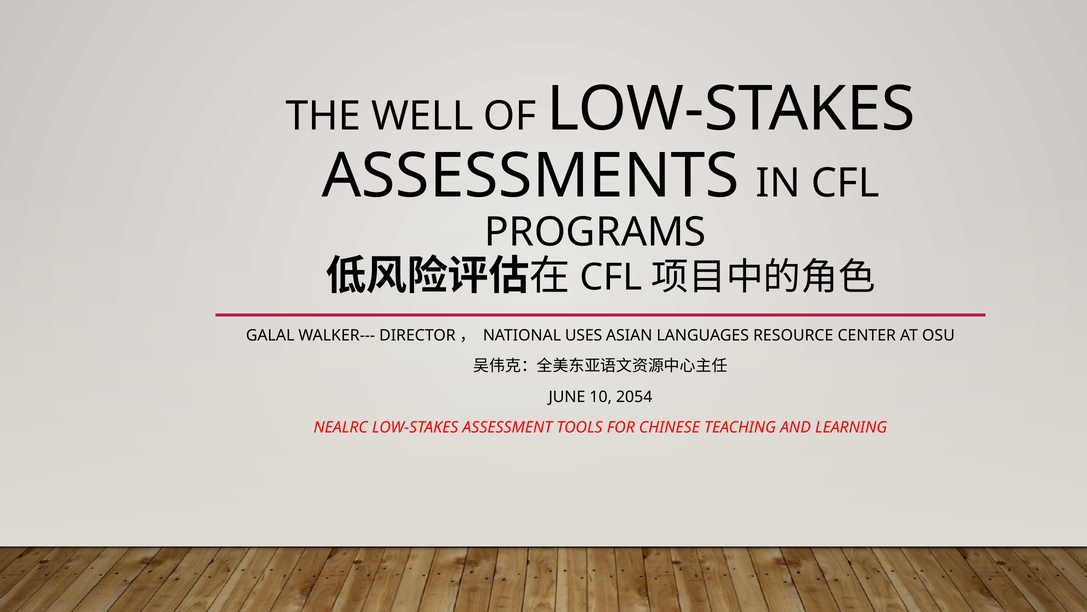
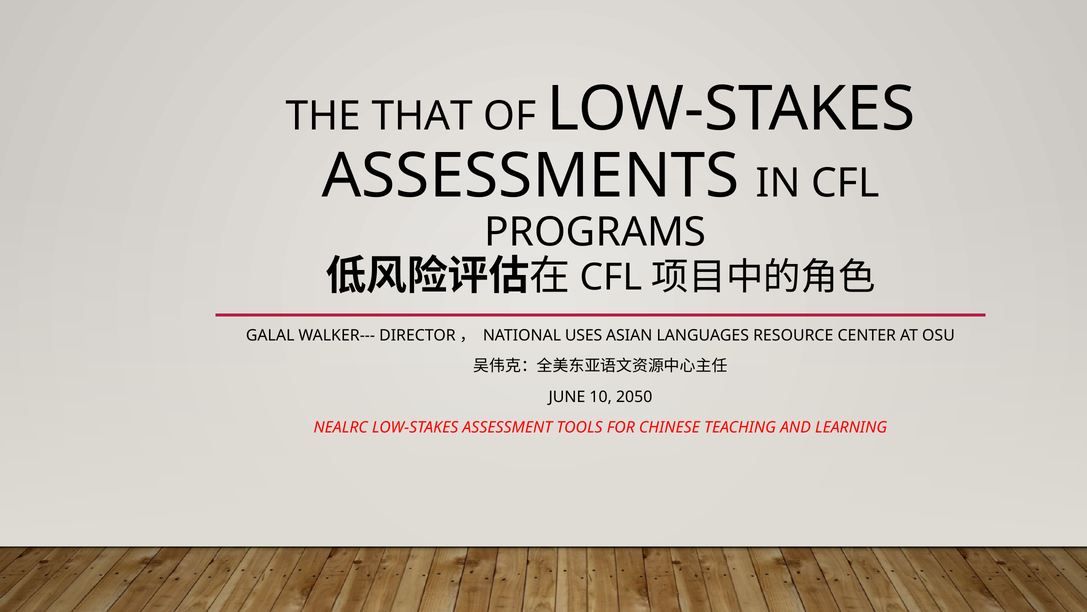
WELL: WELL -> THAT (422, 116)
2054: 2054 -> 2050 (634, 397)
